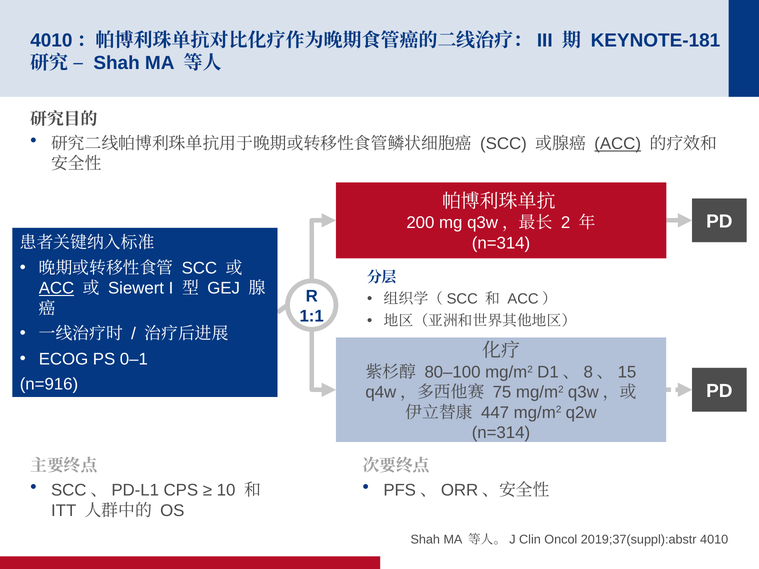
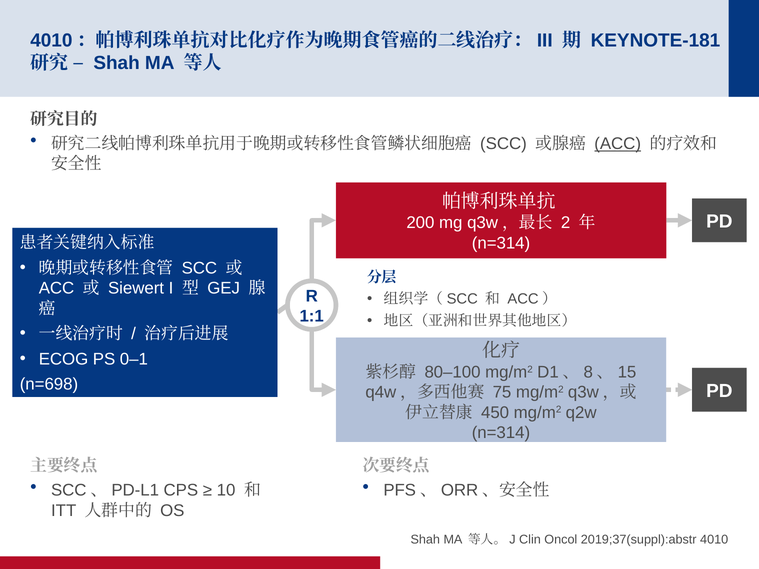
ACC underline: present -> none (56, 288)
n=916: n=916 -> n=698 (49, 385)
447: 447 -> 450 (495, 413)
